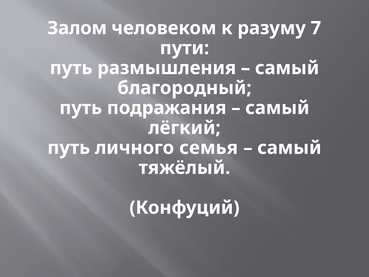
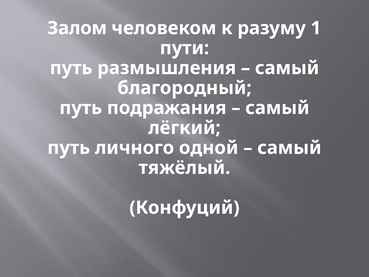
7: 7 -> 1 (316, 28)
семья: семья -> одной (209, 148)
